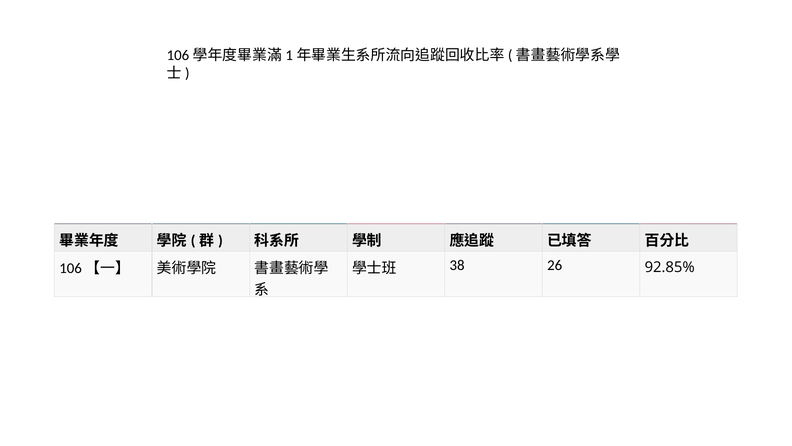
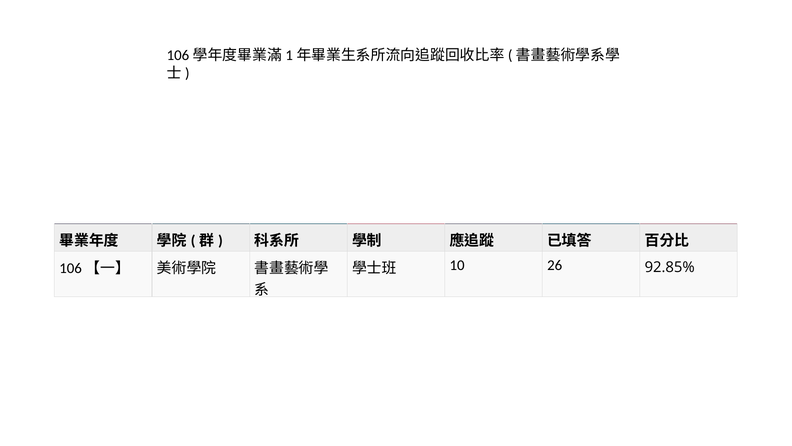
38: 38 -> 10 (457, 265)
